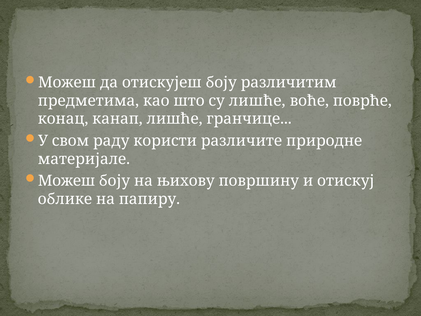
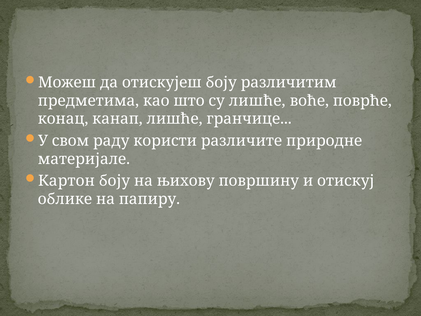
Можеш: Можеш -> Картон (66, 181)
